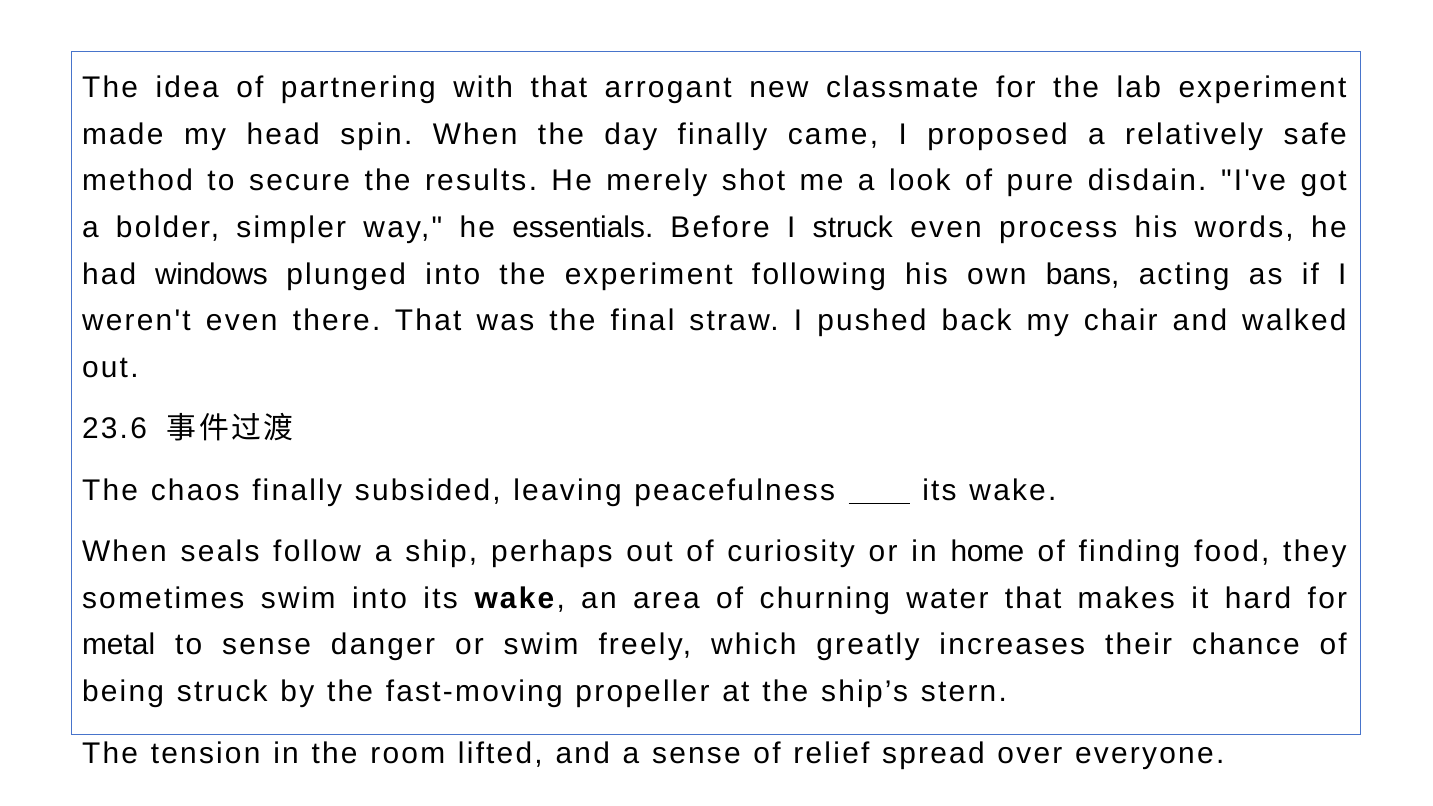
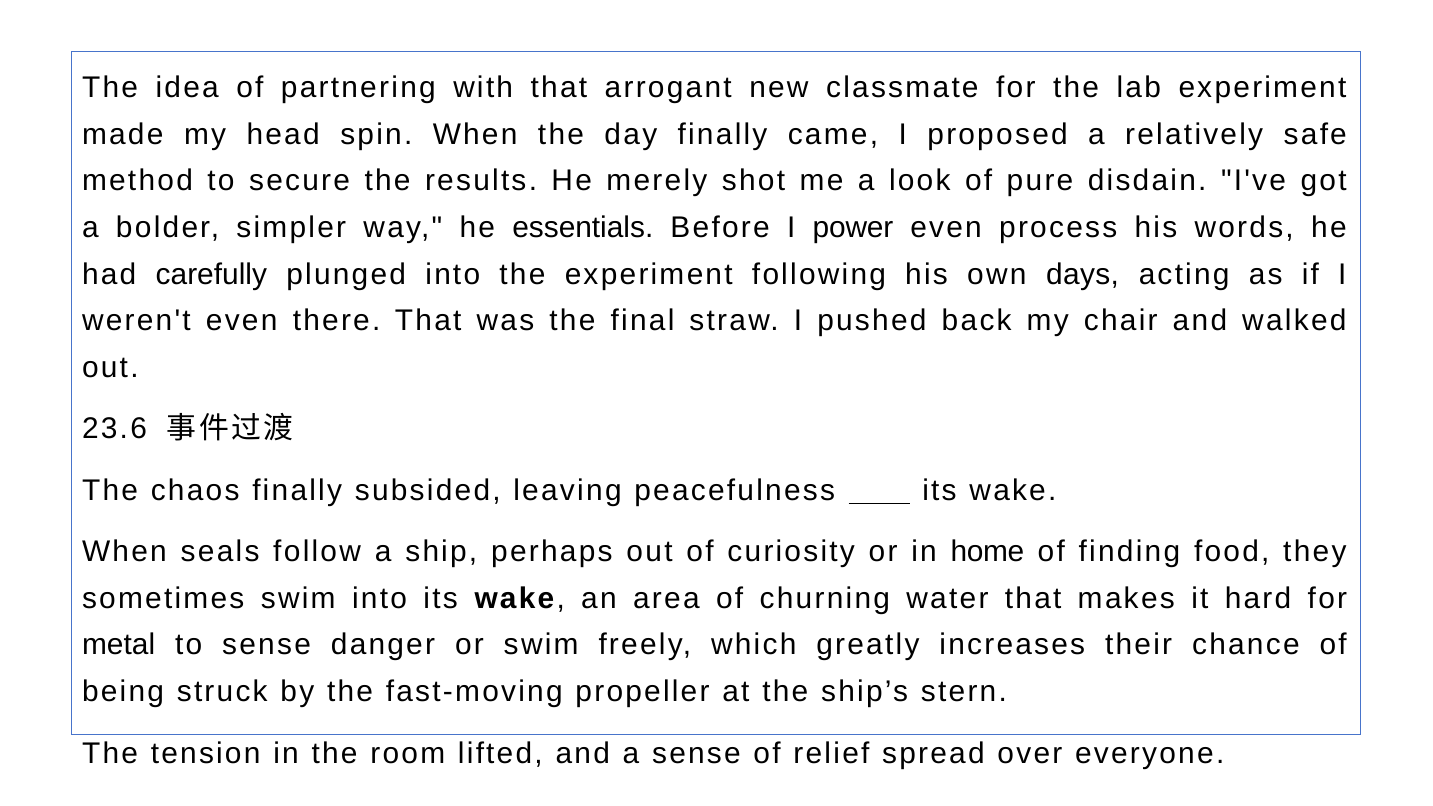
I struck: struck -> power (853, 228)
windows: windows -> carefully (211, 274)
bans: bans -> days (1082, 274)
